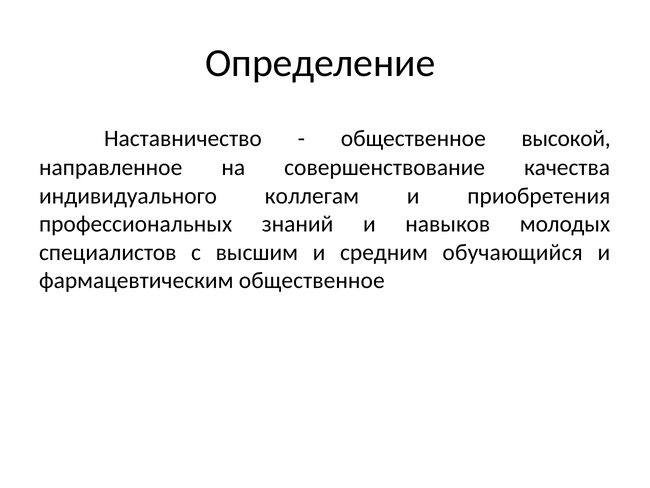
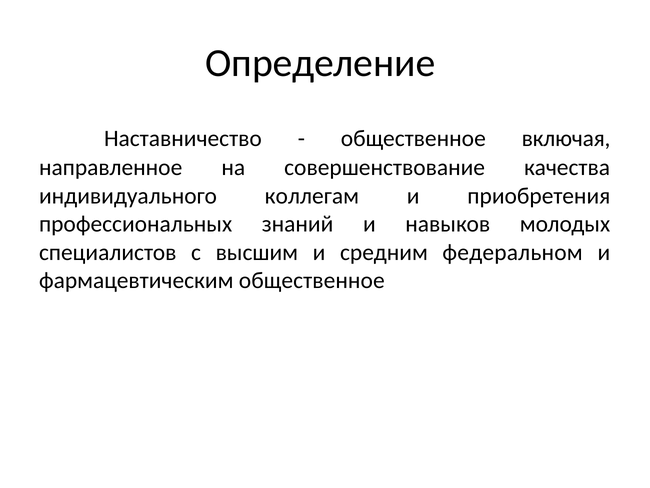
высокой: высокой -> включая (566, 138)
обучающийся: обучающийся -> федеральном (513, 252)
